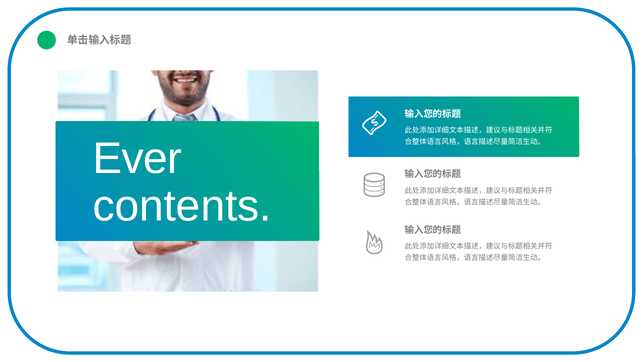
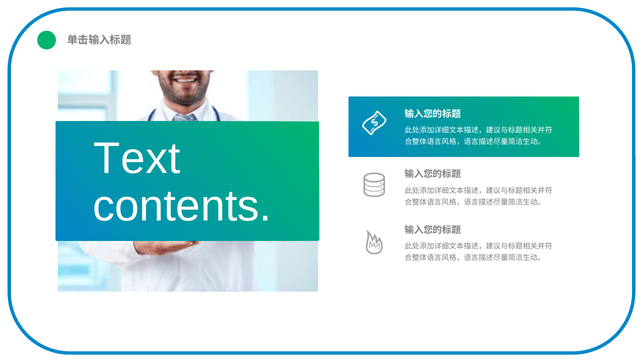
Ever: Ever -> Text (137, 158)
